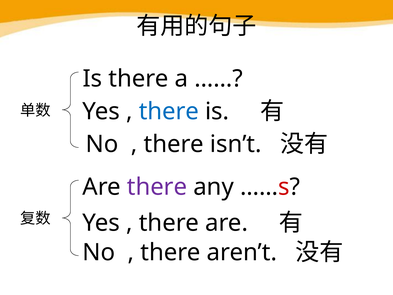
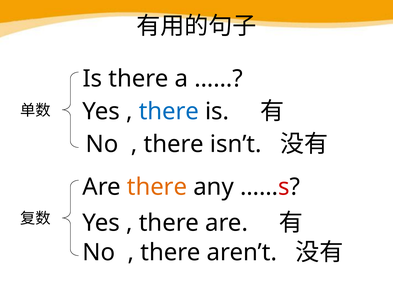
there colour: purple -> orange (157, 187)
